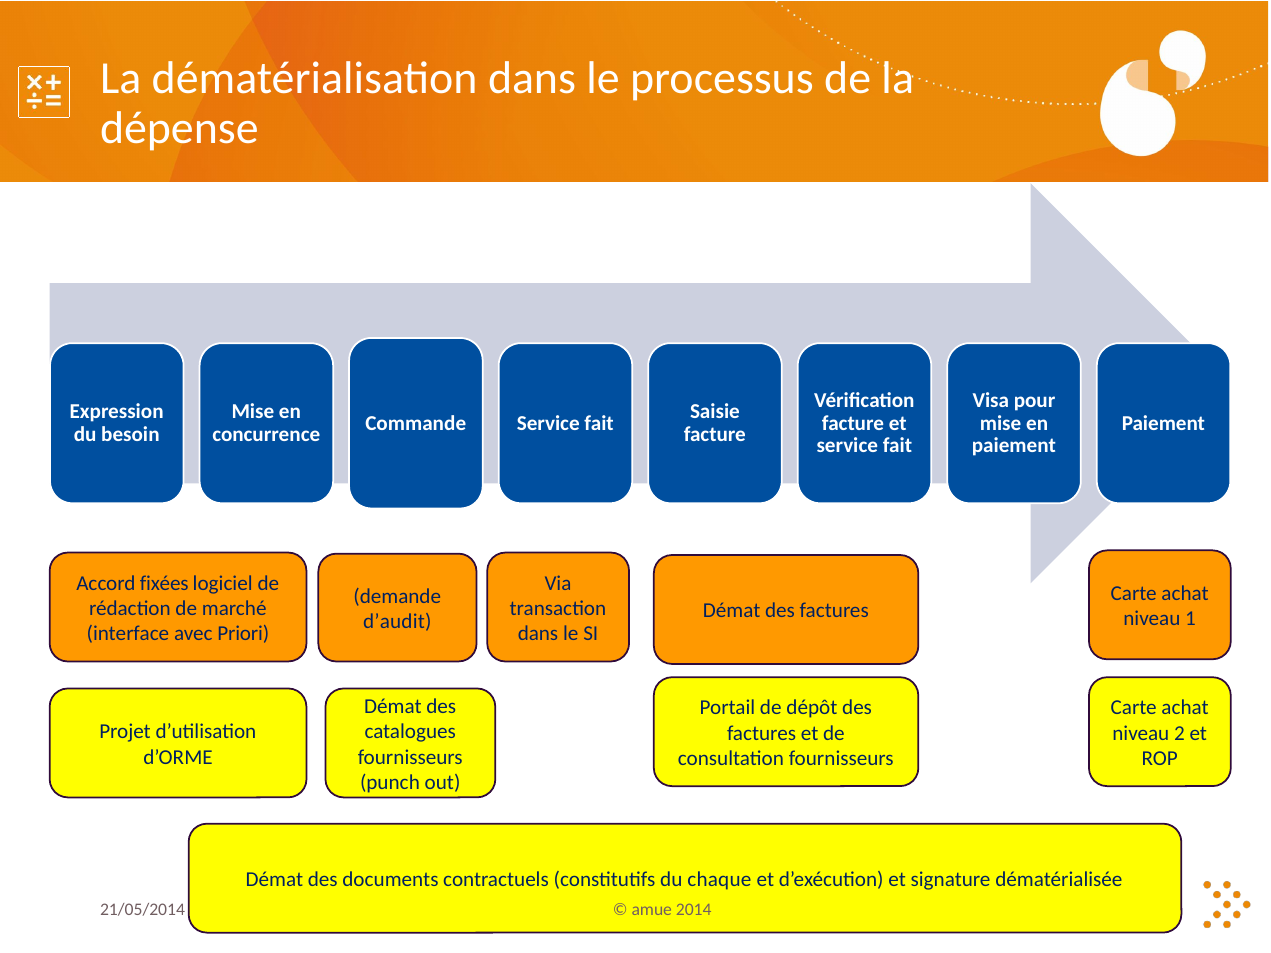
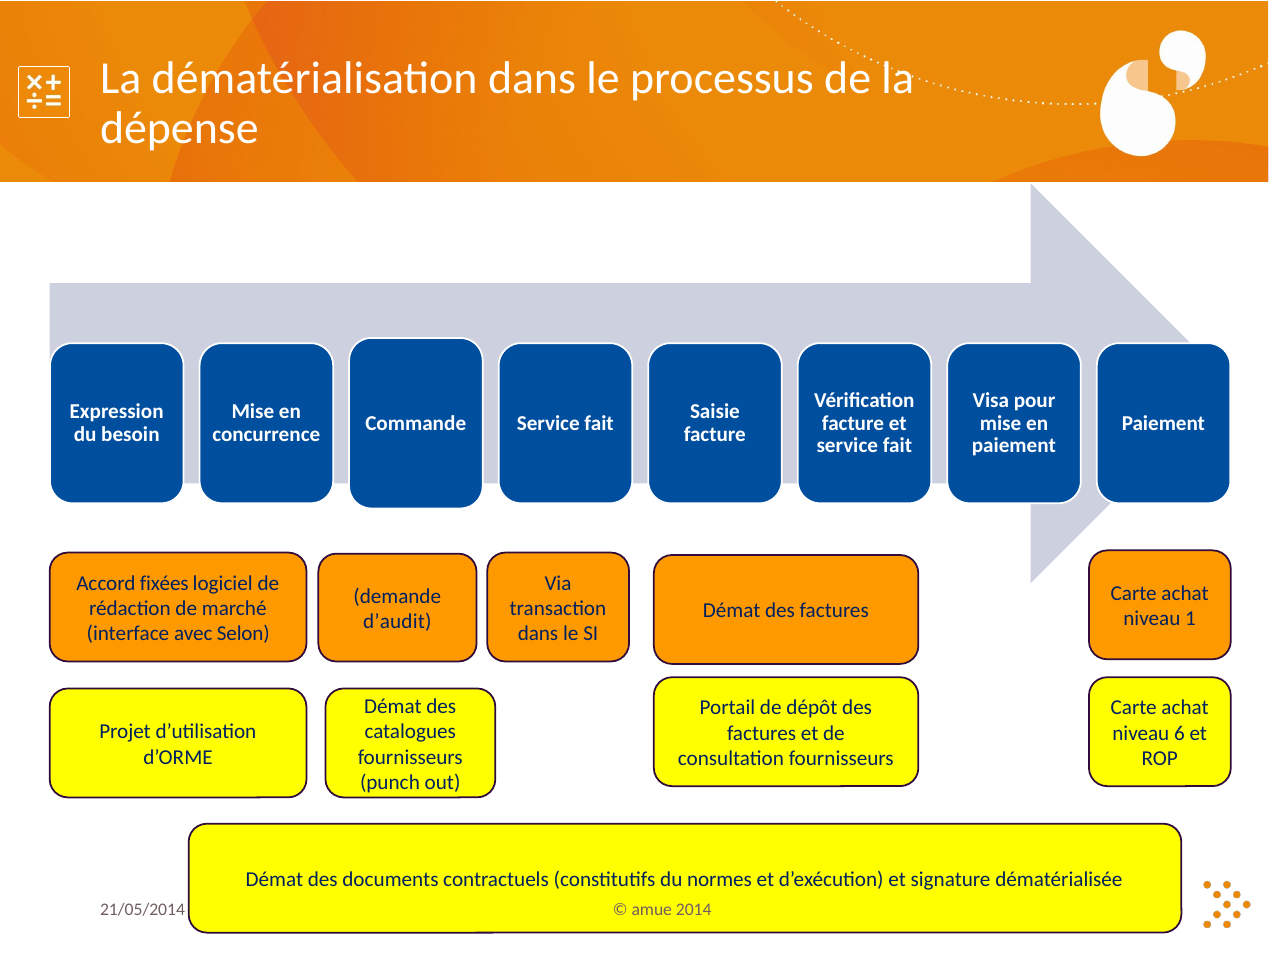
Priori: Priori -> Selon (243, 634)
2: 2 -> 6 (1179, 733)
chaque: chaque -> normes (720, 880)
